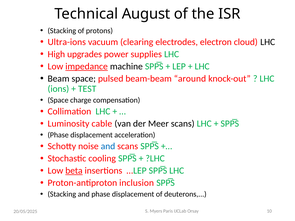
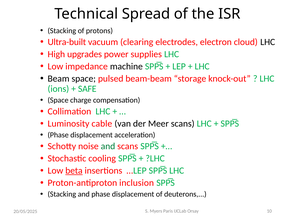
August: August -> Spread (146, 14)
Ultra-ions: Ultra-ions -> Ultra-built (67, 42)
impedance underline: present -> none (87, 66)
around: around -> storage (190, 79)
TEST: TEST -> SAFE (87, 89)
and colour: blue -> green (108, 146)
